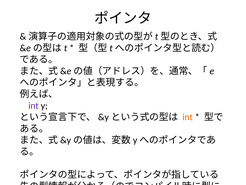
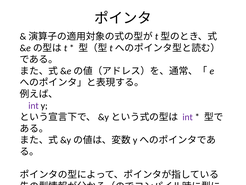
int colour: orange -> purple (188, 117)
